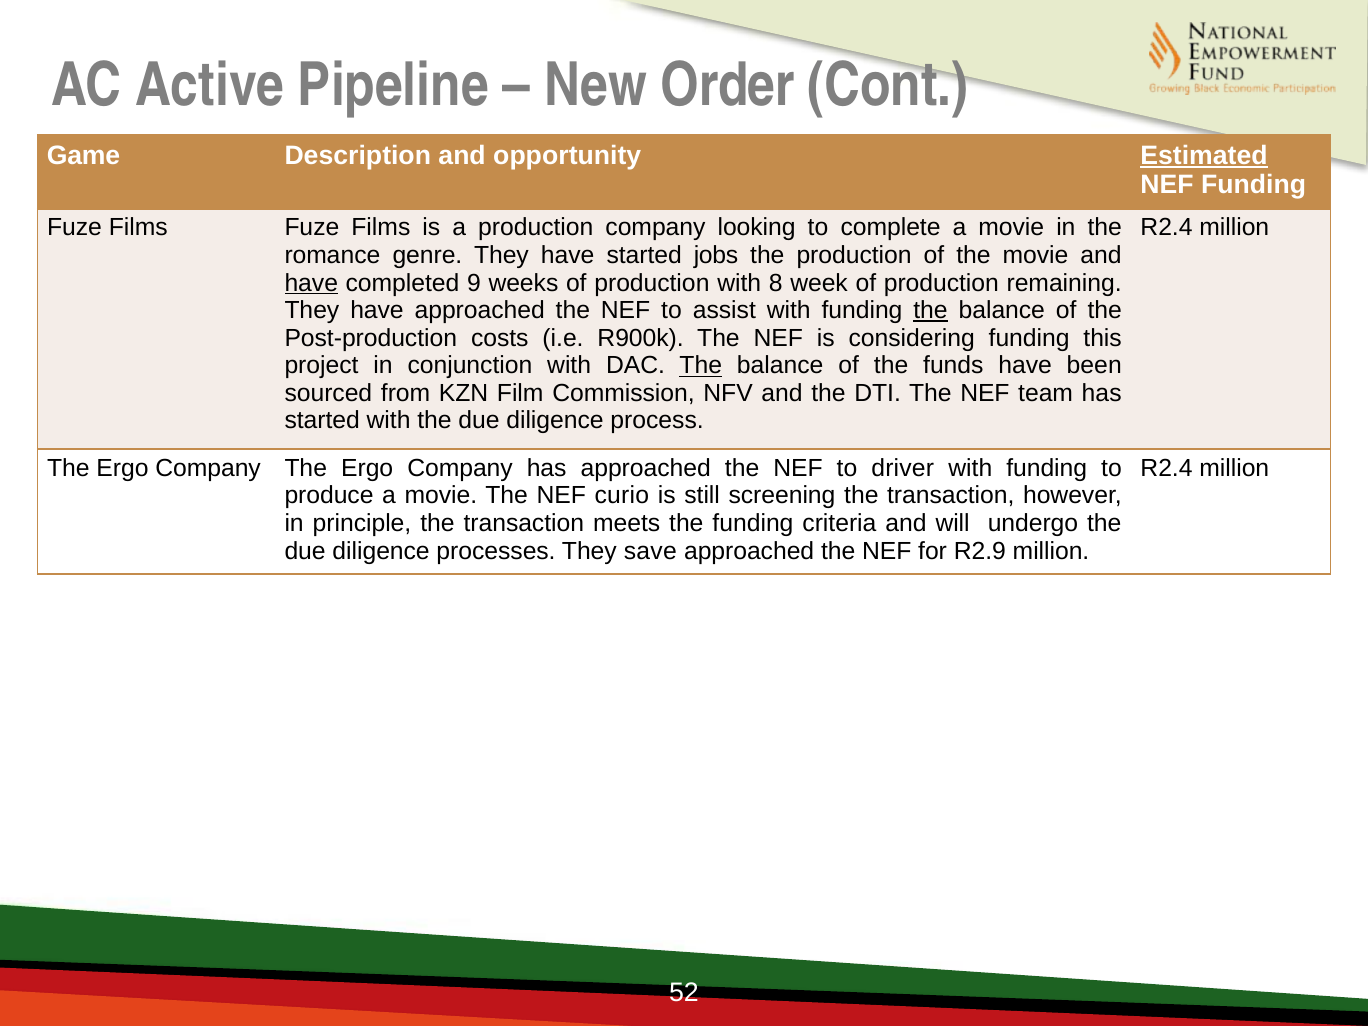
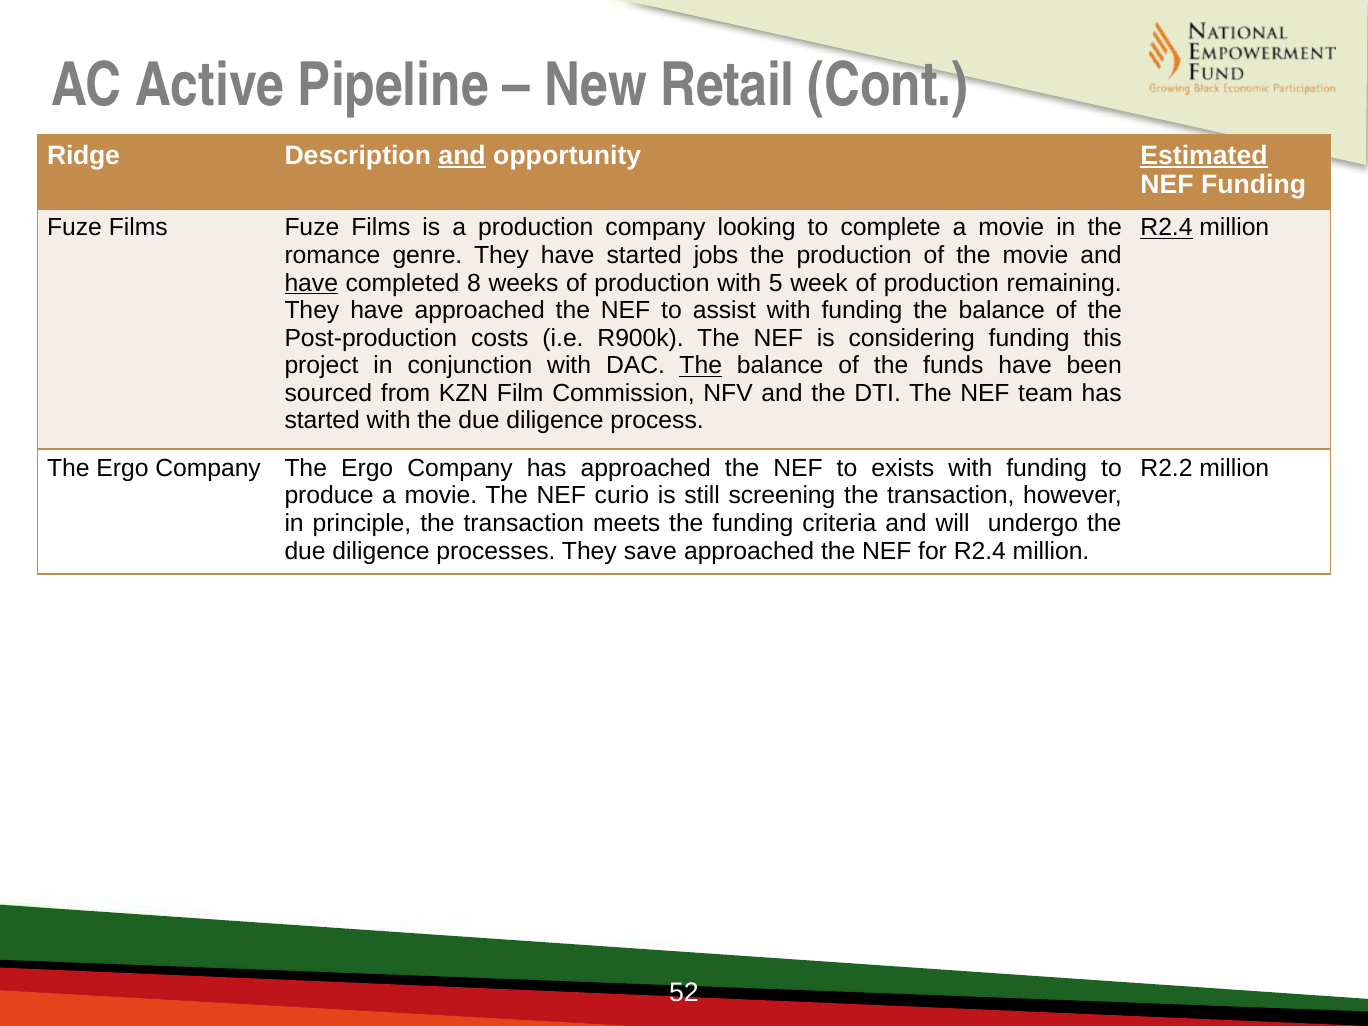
Order: Order -> Retail (728, 85)
Game: Game -> Ridge (84, 155)
and underline: none -> present (462, 155)
R2.4 underline: none -> present (1166, 228)
9: 9 -> 8 (474, 283)
8: 8 -> 5 (776, 283)
the underline: present -> none (931, 311)
driver: driver -> exists (903, 468)
R2.4: R2.4 -> R2.2 (1166, 468)
for R2.9: R2.9 -> R2.4 (980, 551)
